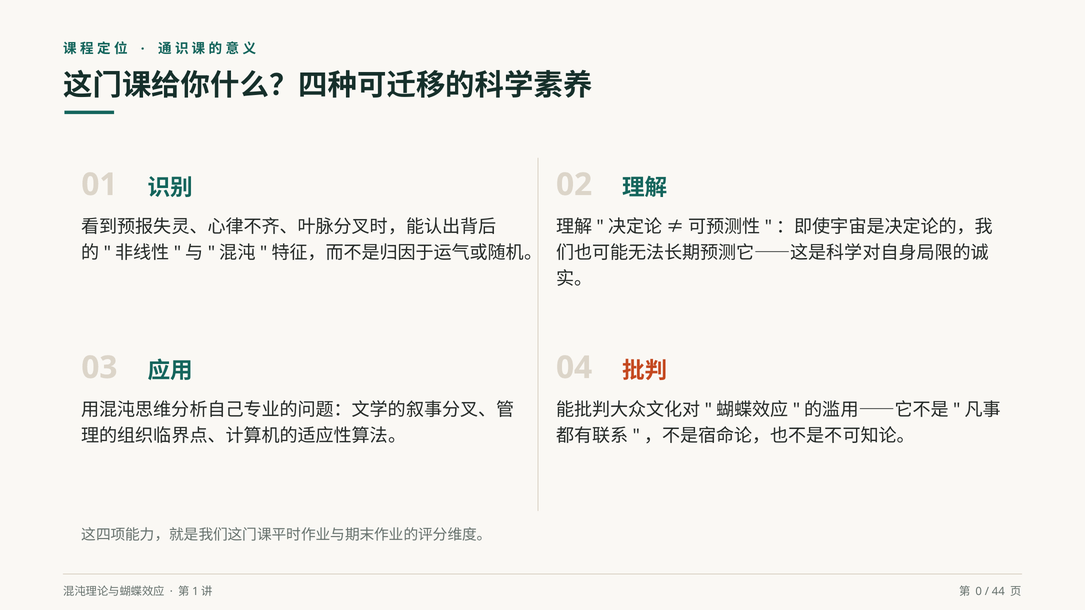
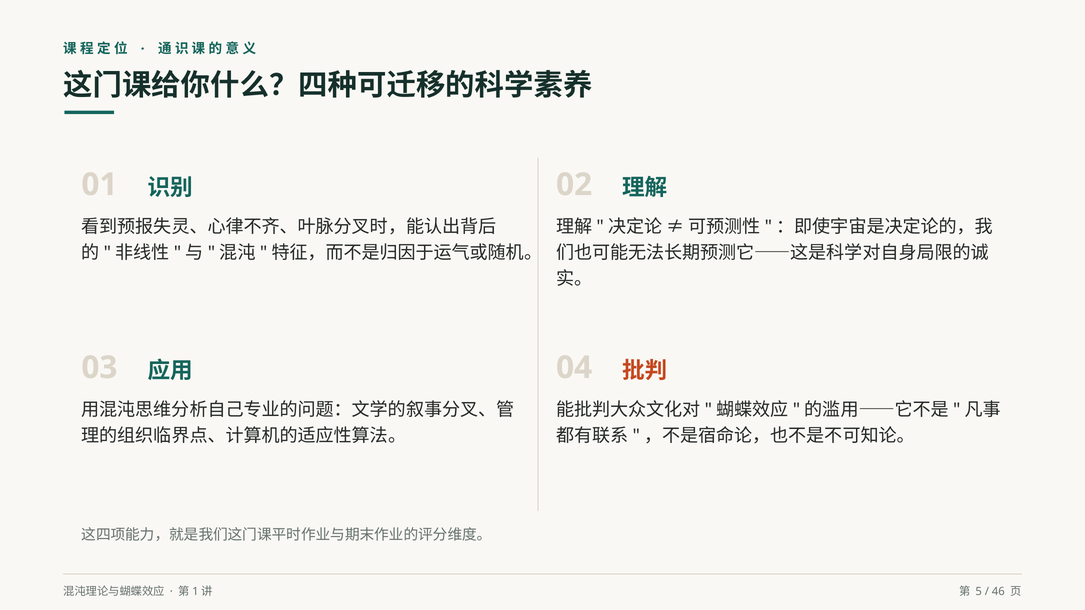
0: 0 -> 5 (979, 592)
44: 44 -> 46 (998, 592)
